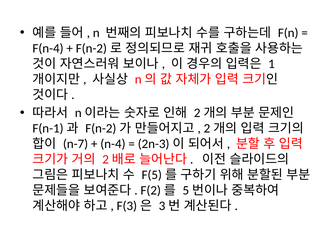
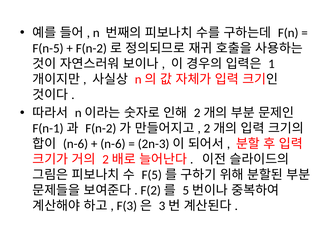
F(n-4: F(n-4 -> F(n-5 (48, 48)
n-7: n-7 -> n-6 (76, 144)
n-4: n-4 -> n-6 (113, 144)
